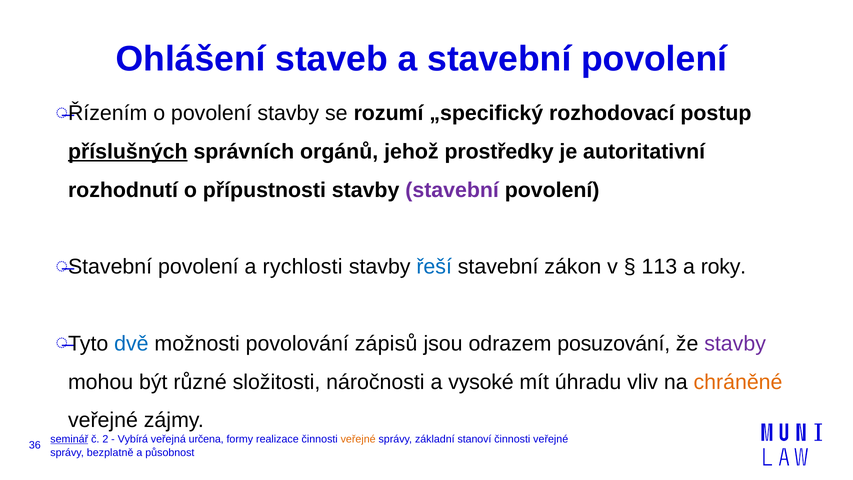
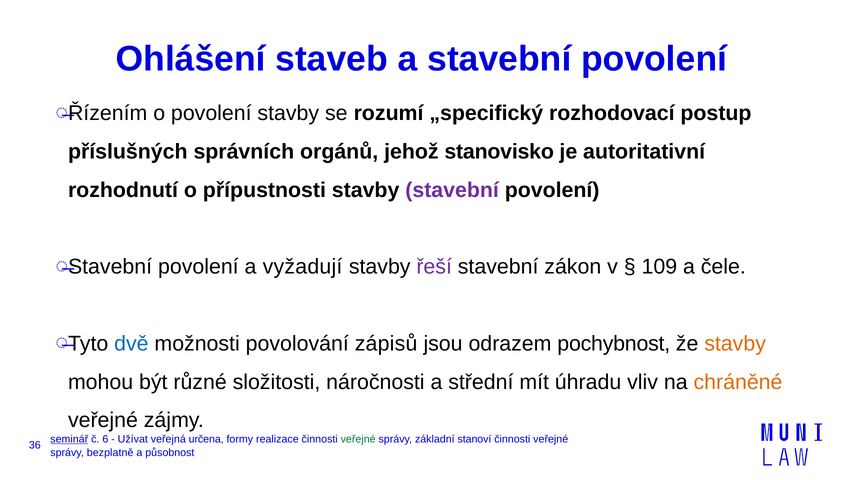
příslušných underline: present -> none (128, 152)
prostředky: prostředky -> stanovisko (499, 152)
rychlosti: rychlosti -> vyžadují (303, 267)
řeší colour: blue -> purple (434, 267)
113: 113 -> 109 (659, 267)
roky: roky -> čele (723, 267)
posuzování: posuzování -> pochybnost (614, 343)
stavby colour: purple -> orange (735, 343)
vysoké: vysoké -> střední (481, 382)
2: 2 -> 6 (105, 439)
Vybírá: Vybírá -> Užívat (133, 439)
veřejné colour: orange -> green (358, 439)
